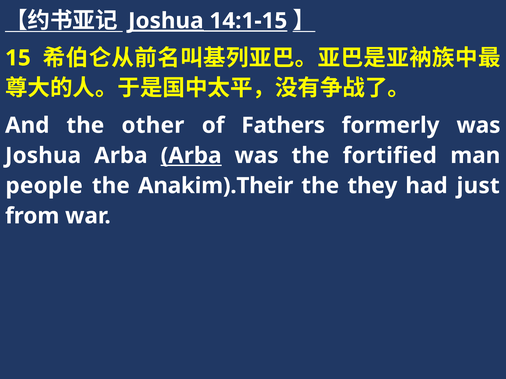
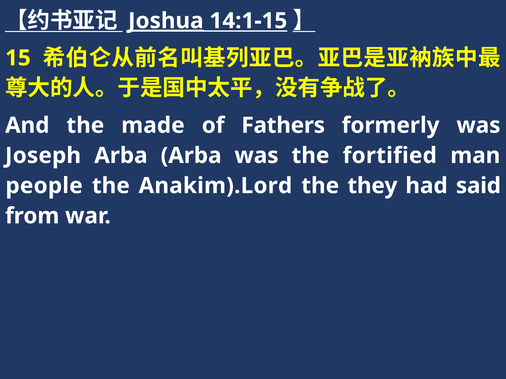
other: other -> made (153, 126)
Joshua: Joshua -> Joseph (43, 156)
Arba underline: present -> none (191, 156)
Anakim).Their: Anakim).Their -> Anakim).Lord (215, 186)
just: just -> said (478, 186)
